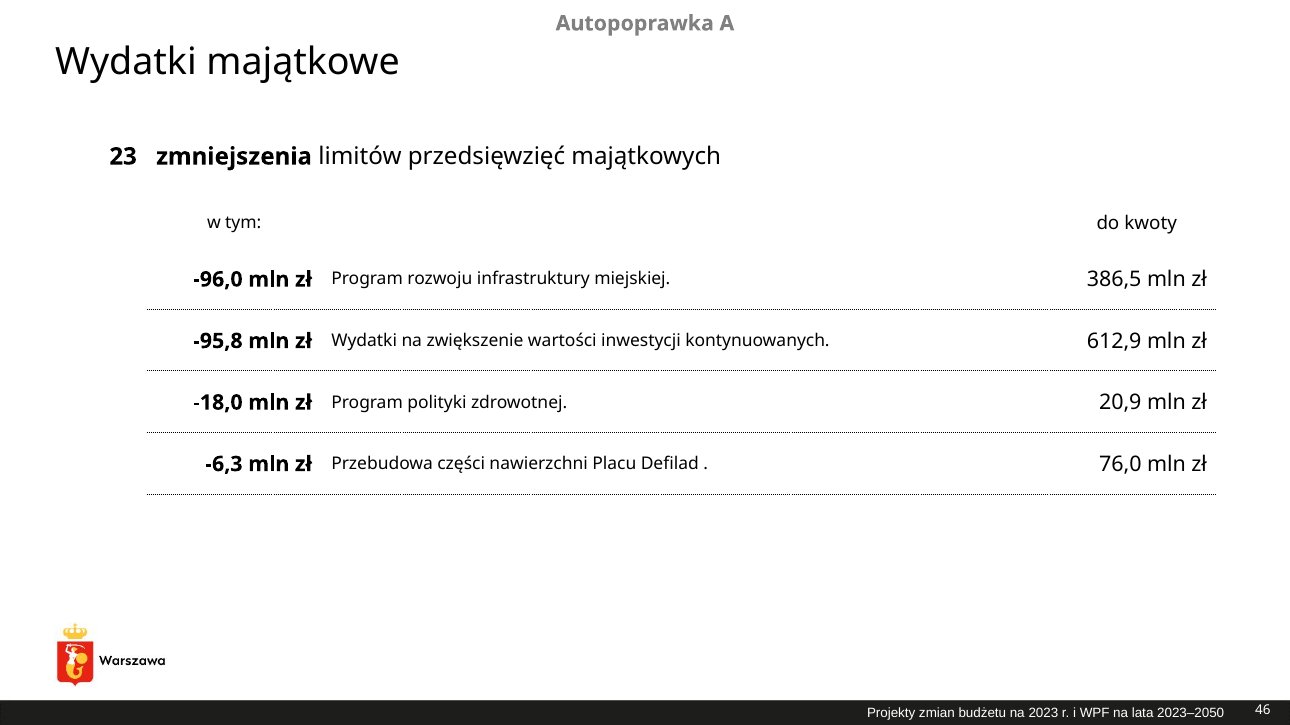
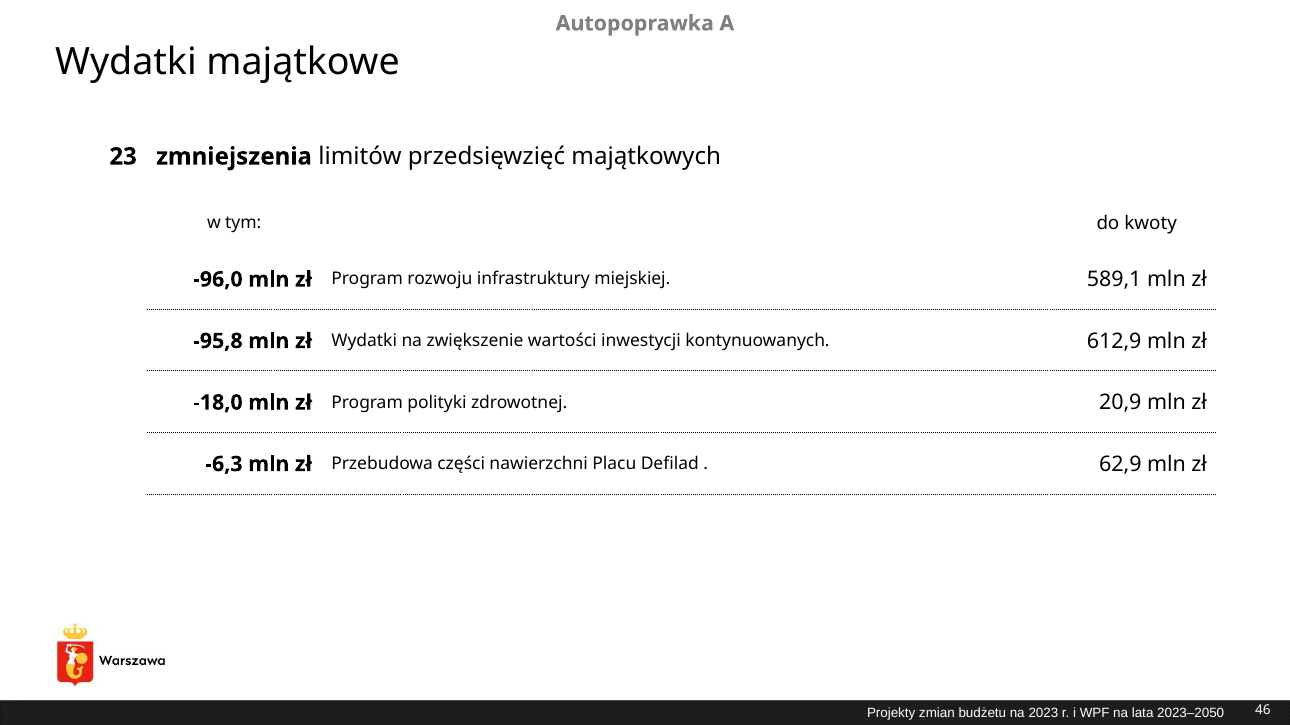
386,5: 386,5 -> 589,1 (1114, 280)
76,0: 76,0 -> 62,9 (1120, 464)
